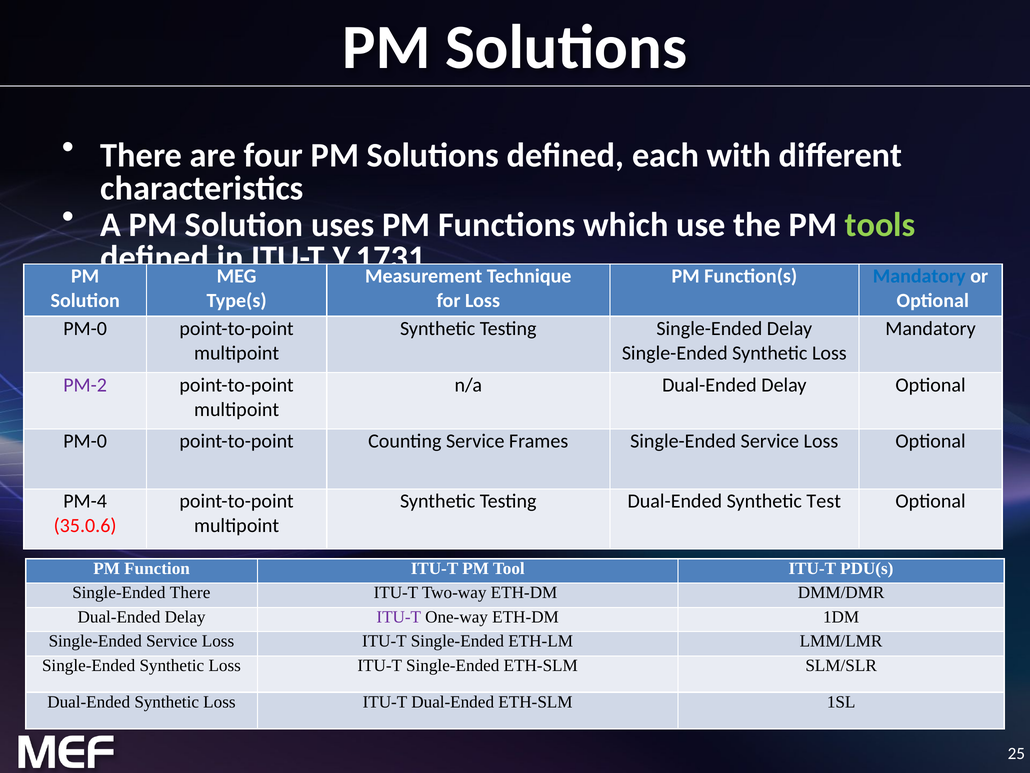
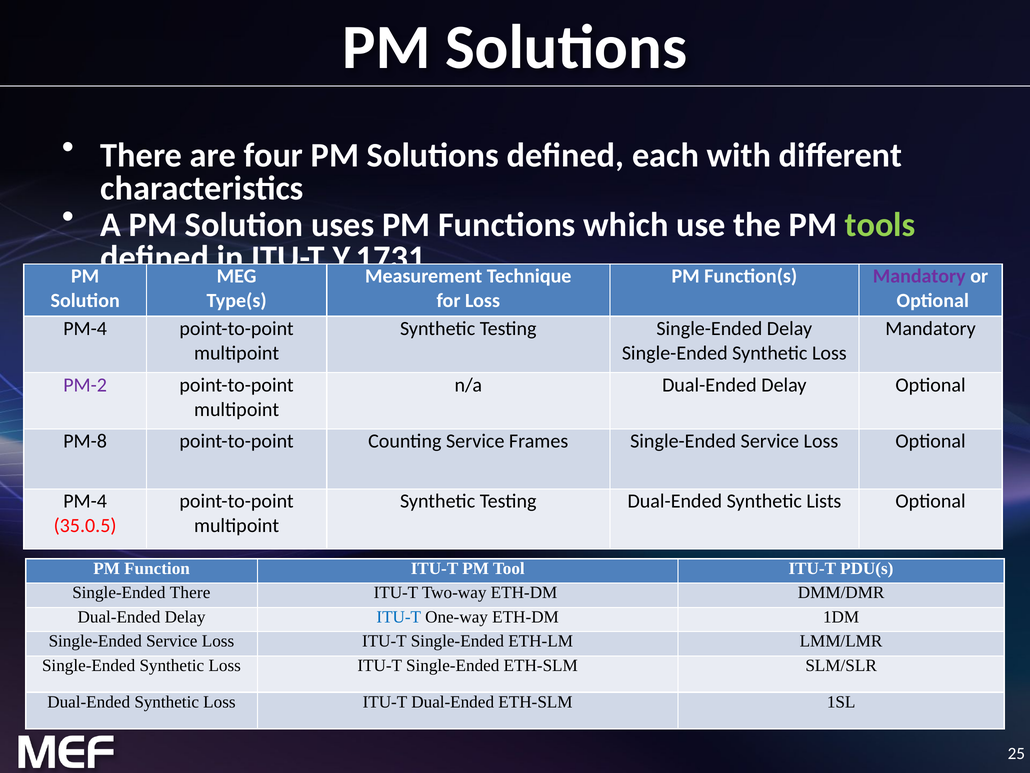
Mandatory colour: blue -> purple (919, 276)
PM-0: PM-0 -> PM-4 (85, 329)
PM-0: PM-0 -> PM-8 (85, 441)
Test: Test -> Lists (824, 501)
35.0.6: 35.0.6 -> 35.0.5 (85, 525)
ITU-T colour: purple -> blue (399, 617)
